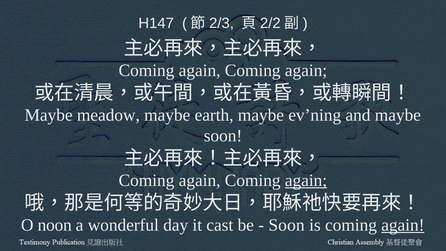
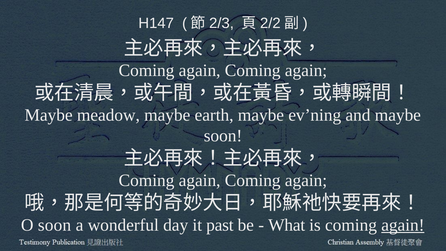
again underline: present -> none (306, 180)
O noon: noon -> soon (55, 225)
cast: cast -> past (220, 225)
Soon: Soon -> What (287, 225)
